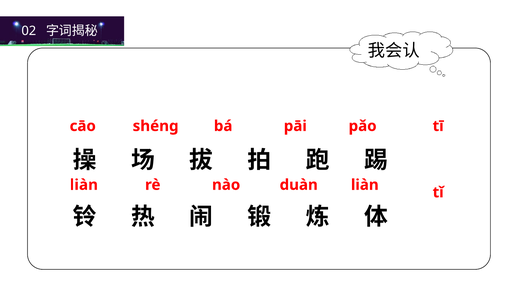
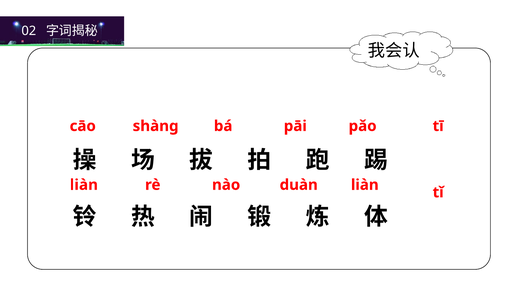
shénɡ: shénɡ -> shànɡ (156, 126)
